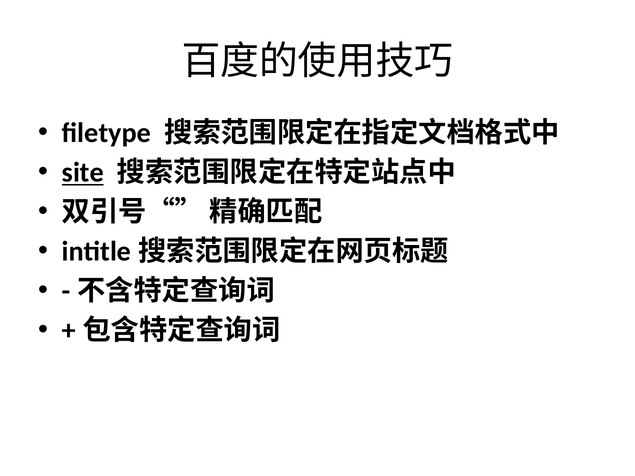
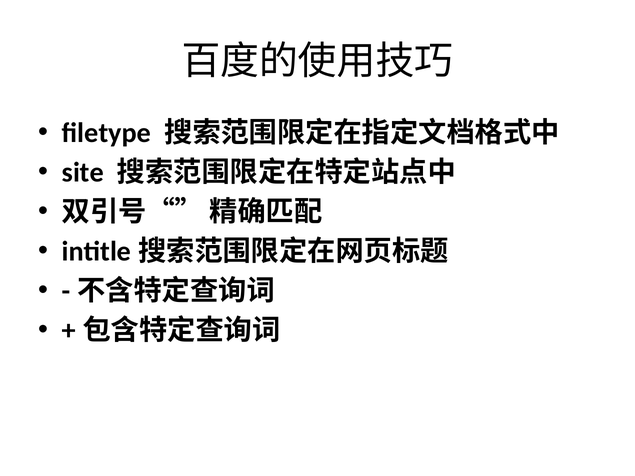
site underline: present -> none (83, 173)
